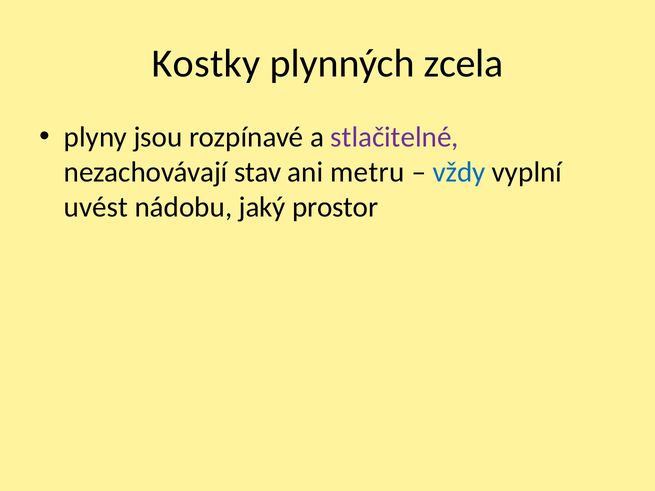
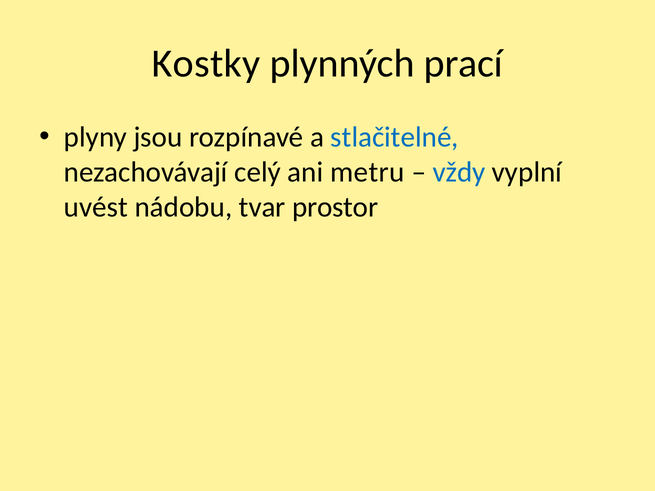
zcela: zcela -> prací (463, 63)
stlačitelné colour: purple -> blue (395, 137)
stav: stav -> celý (258, 172)
jaký: jaký -> tvar (262, 207)
